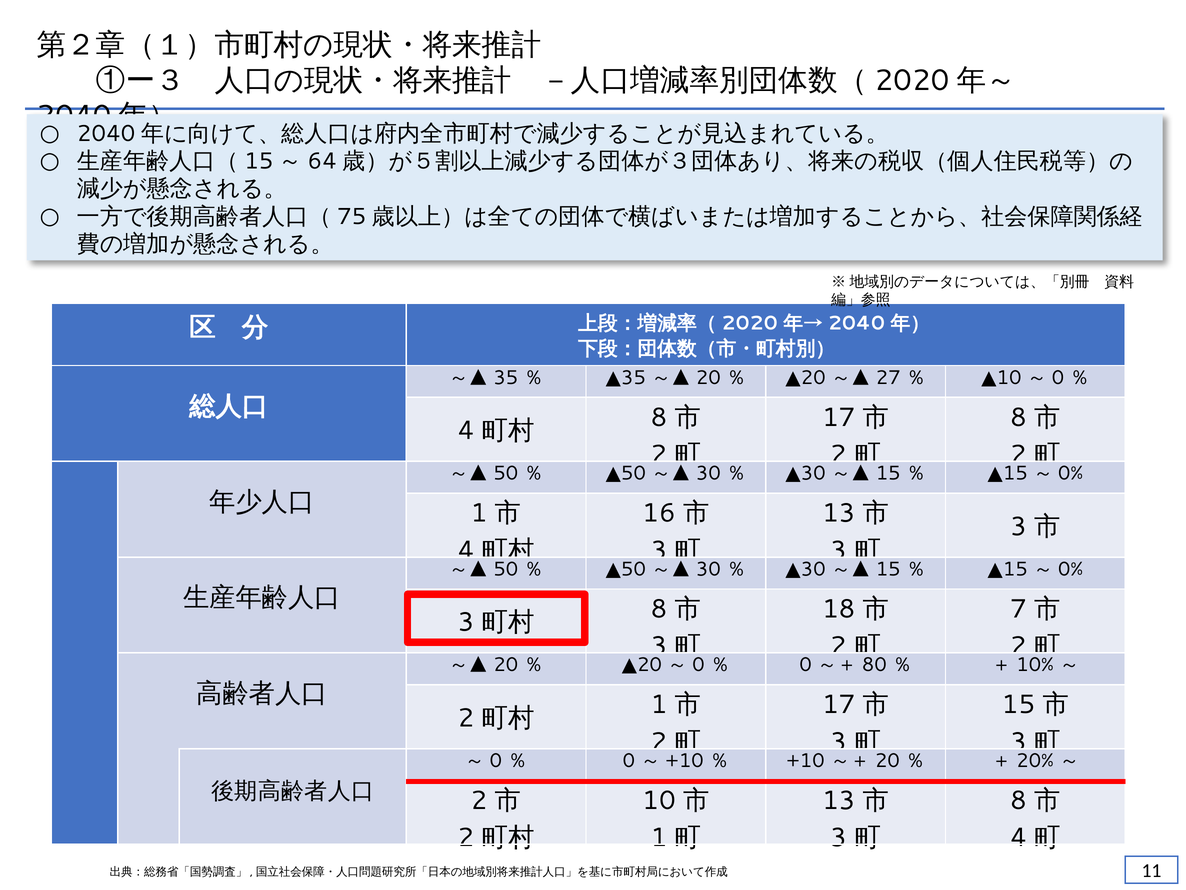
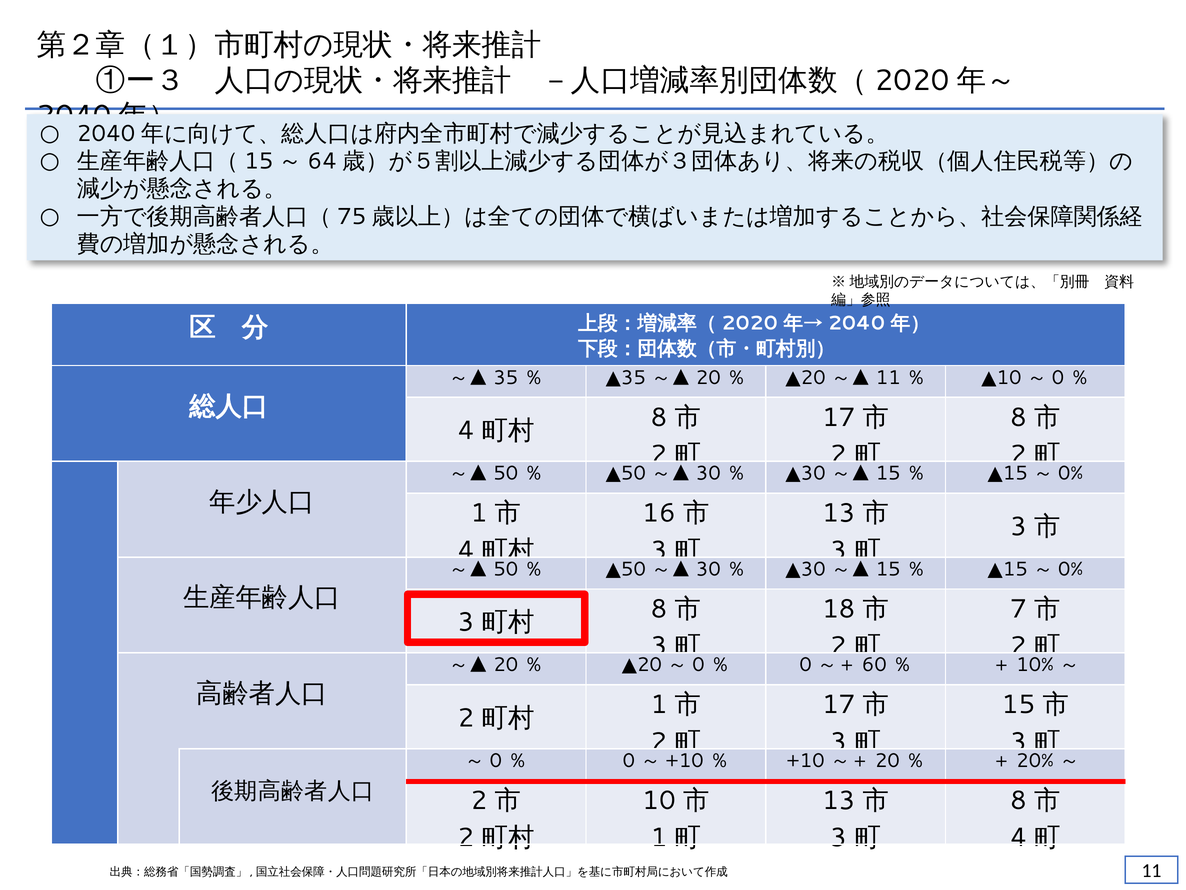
27: 27 -> 11 (888, 377)
80: 80 -> 60 (874, 665)
